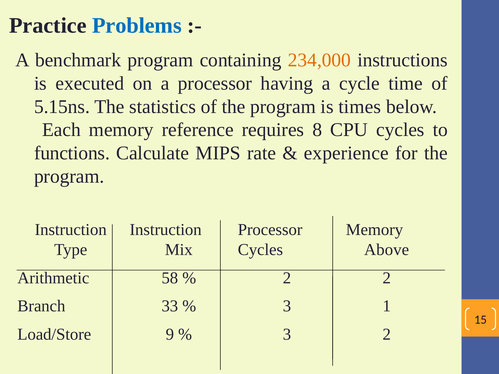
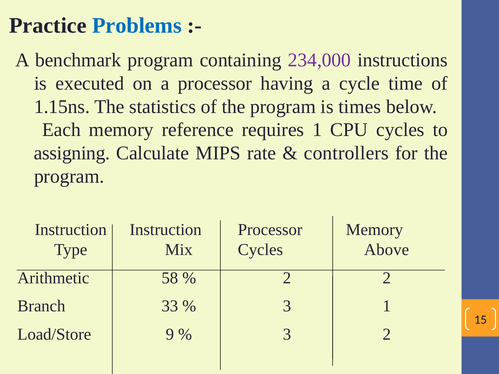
234,000 colour: orange -> purple (319, 60)
5.15ns: 5.15ns -> 1.15ns (62, 107)
requires 8: 8 -> 1 (317, 130)
functions: functions -> assigning (72, 153)
experience: experience -> controllers (346, 153)
